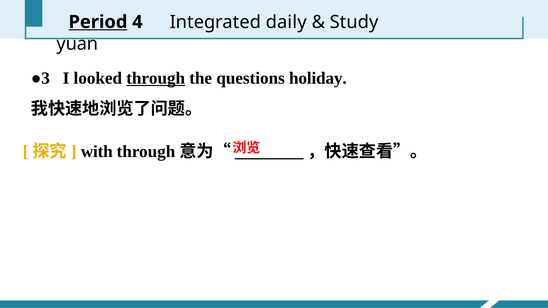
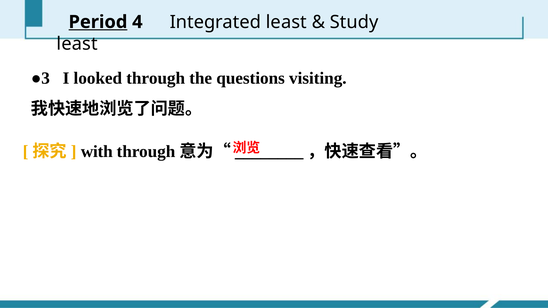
Integrated daily: daily -> least (286, 22)
yuan: yuan -> least (77, 44)
through underline: present -> none (156, 78)
holiday: holiday -> visiting (318, 78)
